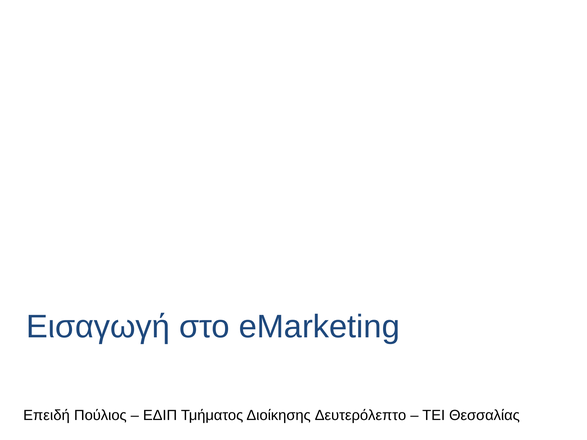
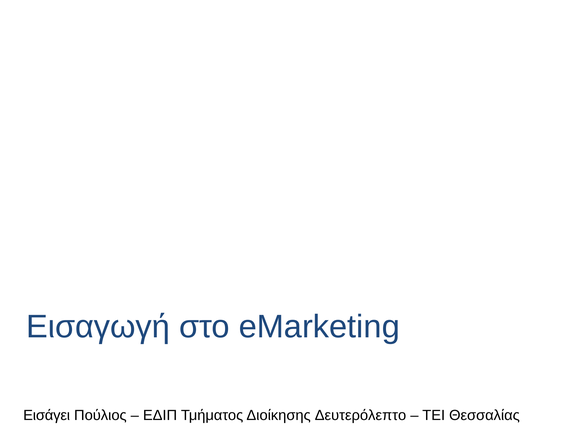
Επειδή: Επειδή -> Εισάγει (47, 416)
